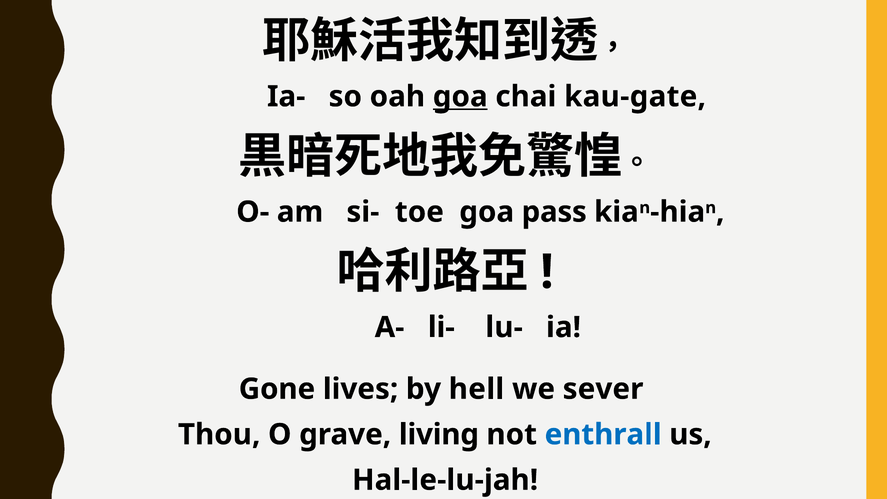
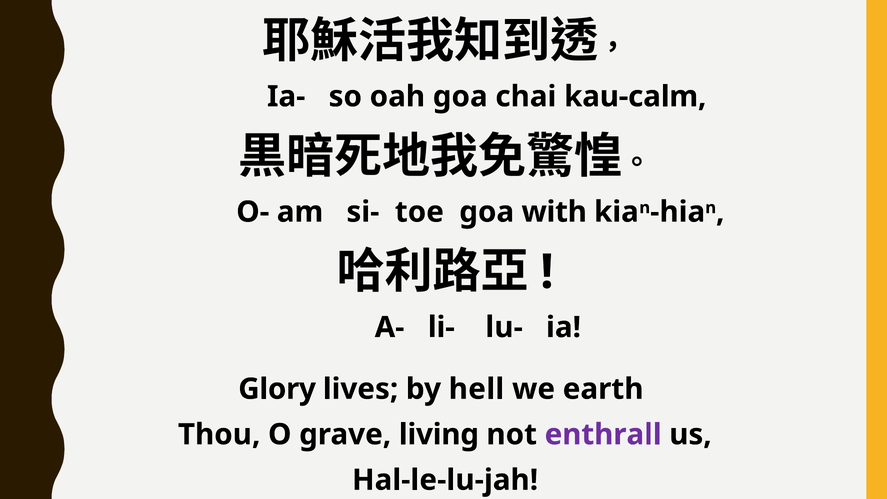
goa underline: present -> none (460, 97)
kau-gate: kau-gate -> kau-calm (635, 97)
pass: pass -> with (554, 212)
Gone: Gone -> Glory (277, 389)
sever: sever -> earth (603, 389)
enthrall colour: blue -> purple (603, 434)
